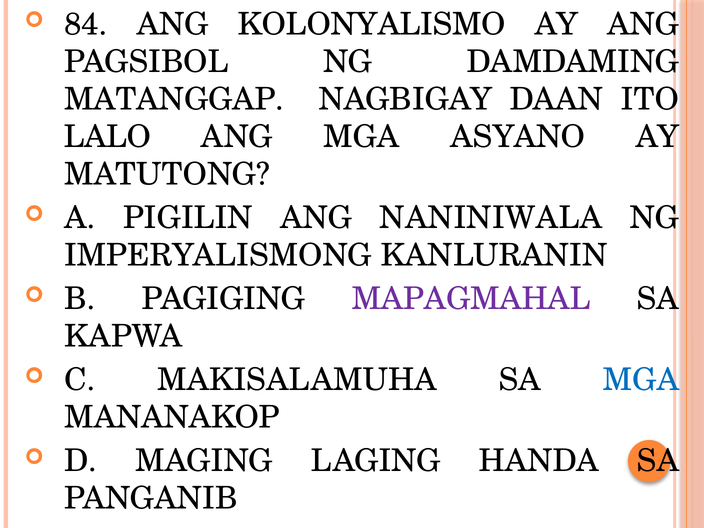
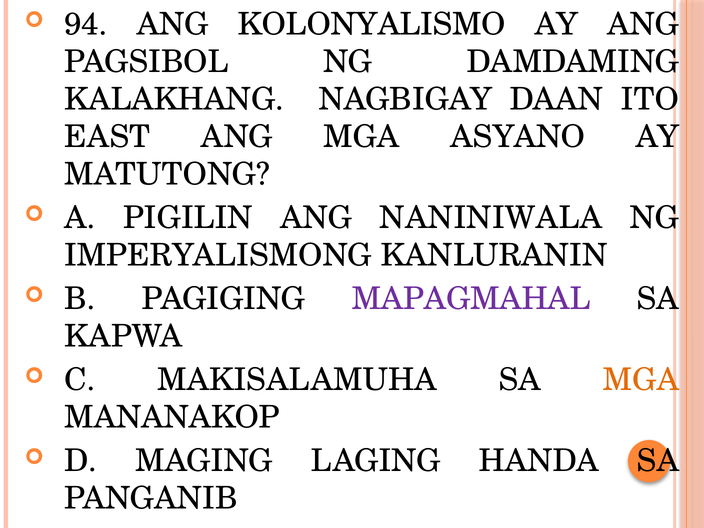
84: 84 -> 94 (86, 24)
MATANGGAP: MATANGGAP -> KALAKHANG (174, 100)
LALO: LALO -> EAST (107, 137)
MGA colour: blue -> orange (641, 380)
